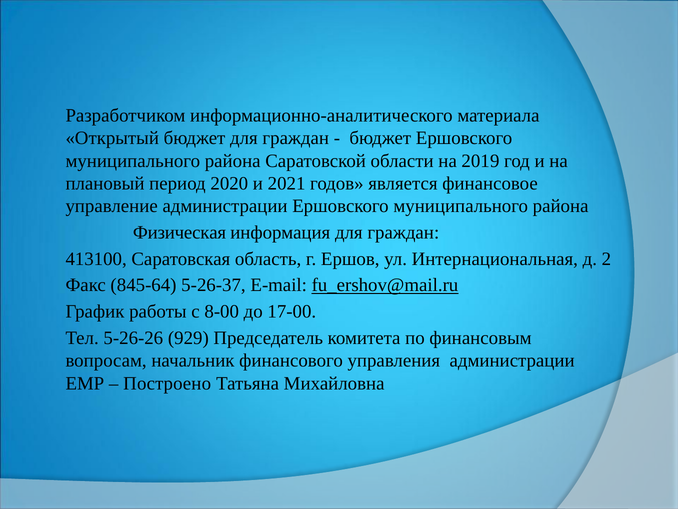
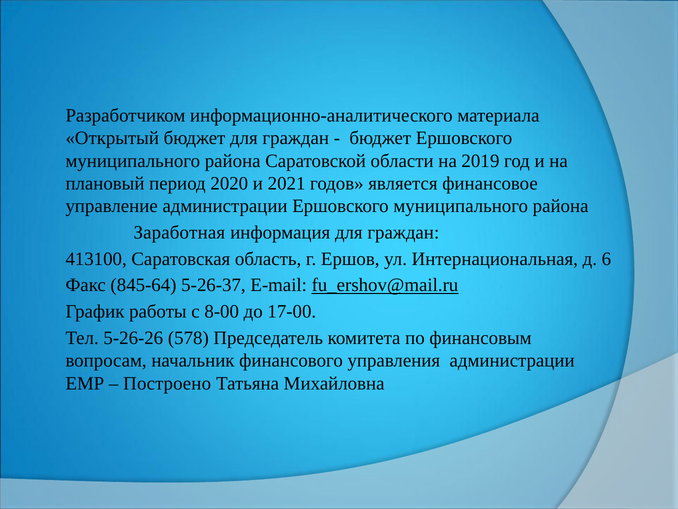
Физическая: Физическая -> Заработная (179, 232)
2: 2 -> 6 (606, 259)
929: 929 -> 578 (188, 338)
